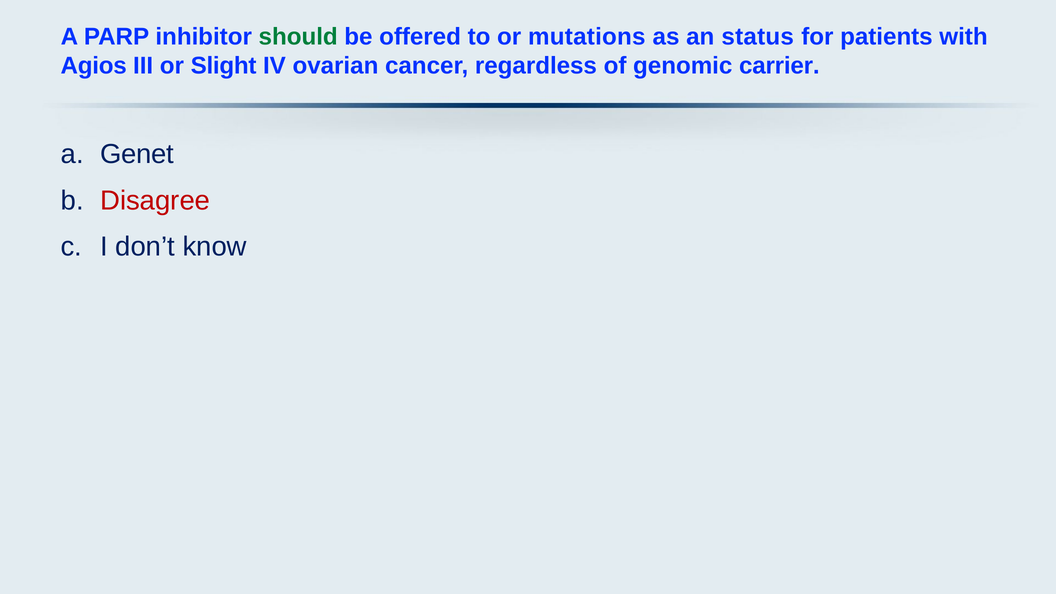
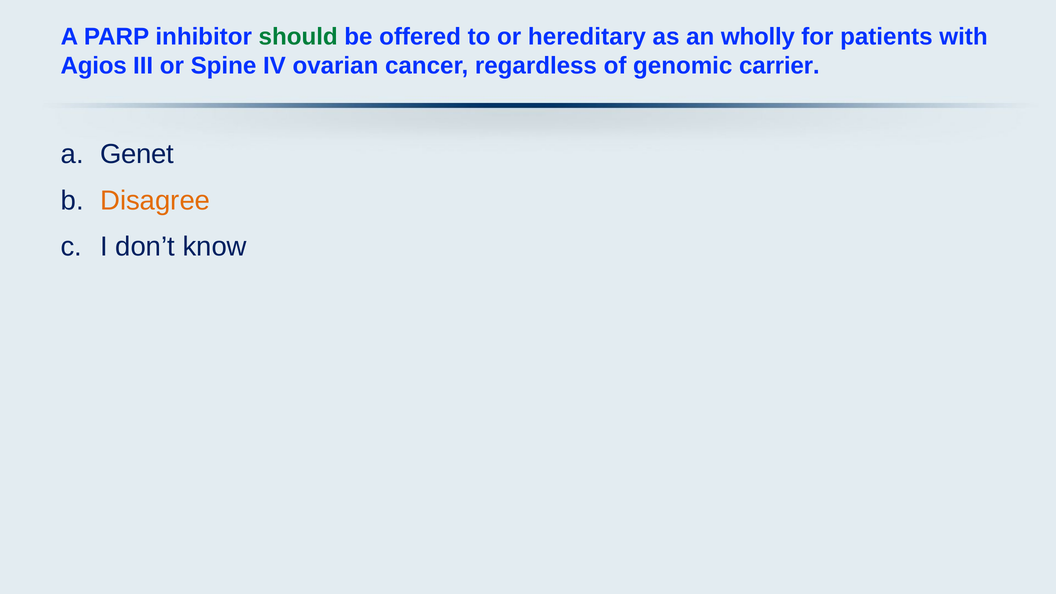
mutations: mutations -> hereditary (587, 37)
status: status -> wholly (758, 37)
Slight: Slight -> Spine (223, 66)
Disagree colour: red -> orange (155, 201)
